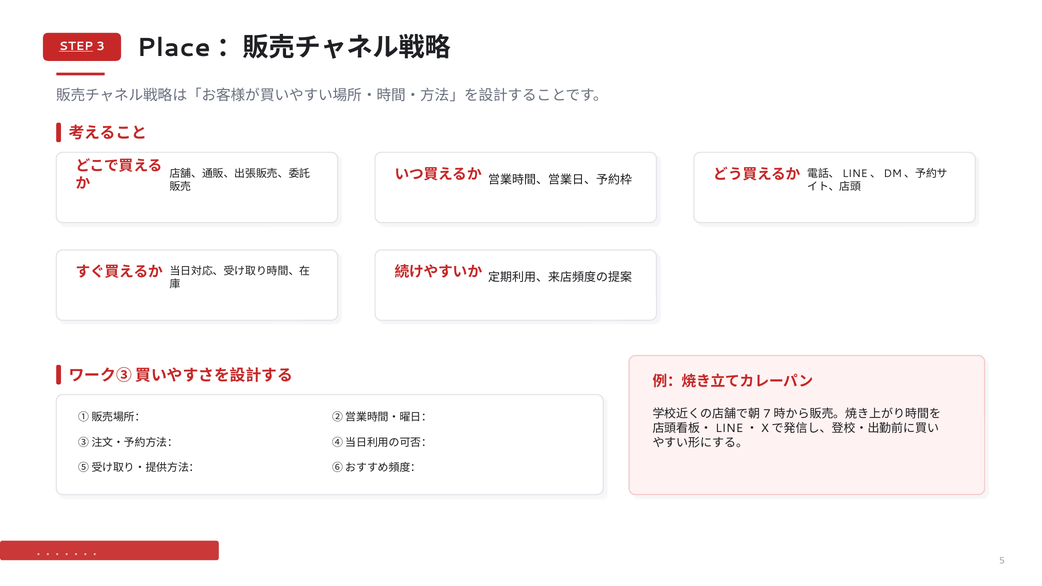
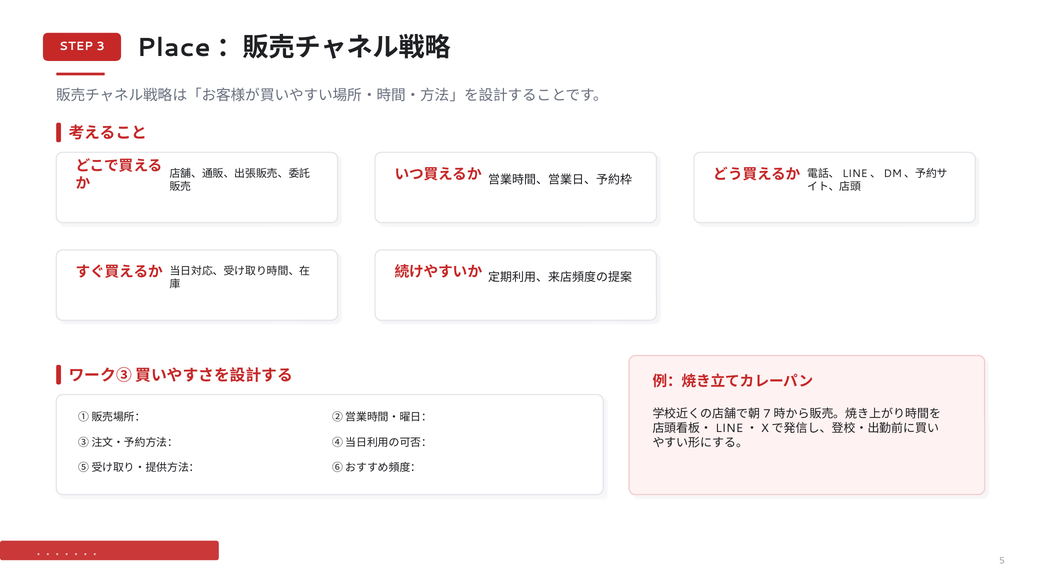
STEP underline: present -> none (76, 46)
